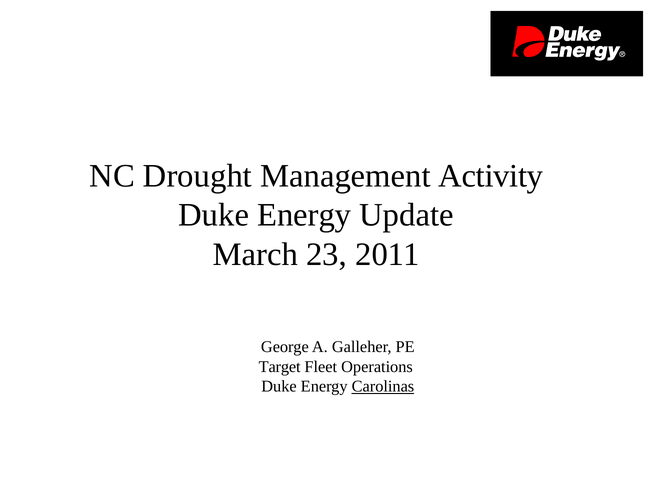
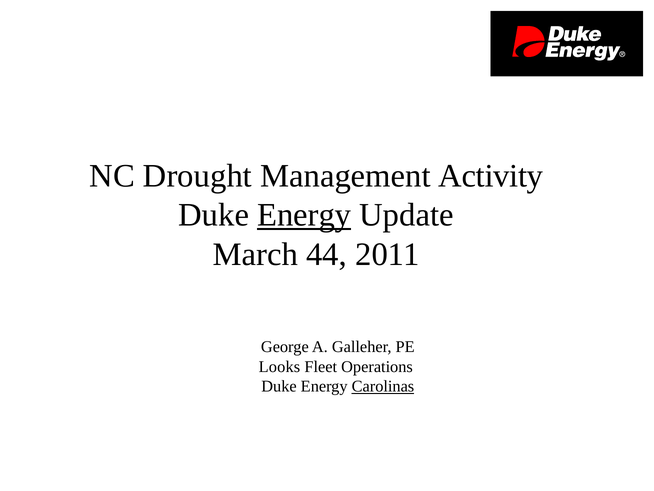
Energy underline: none -> present (304, 215)
23: 23 -> 44 (327, 254)
Target: Target -> Looks (279, 366)
